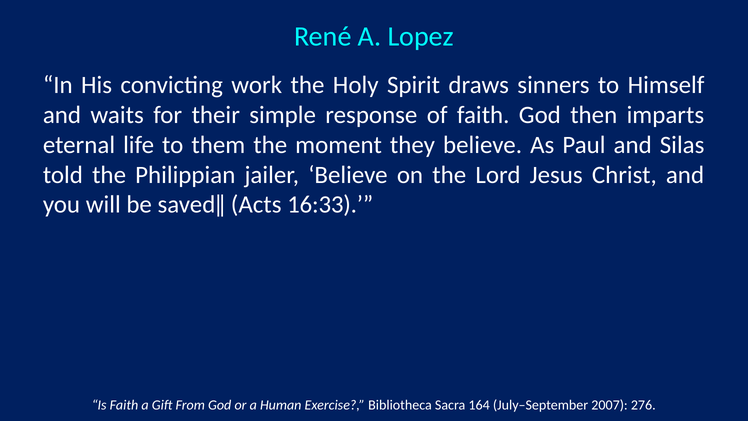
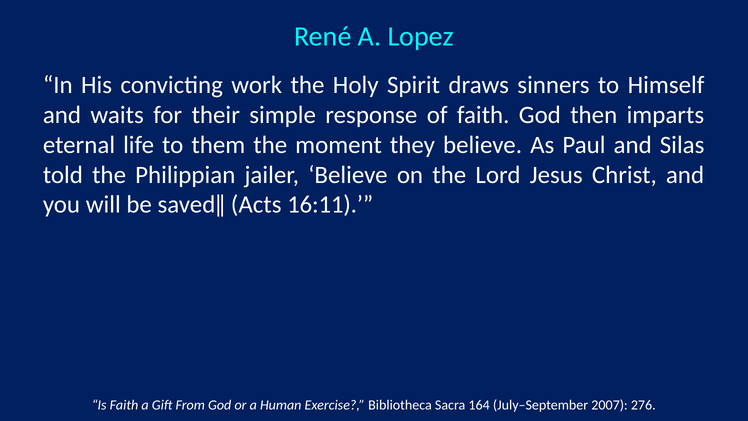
16:33: 16:33 -> 16:11 (330, 205)
